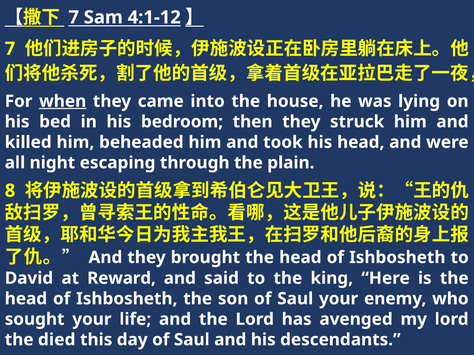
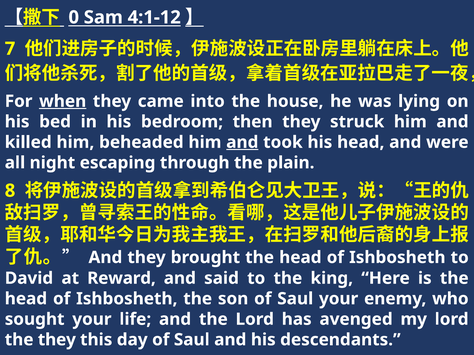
7: 7 -> 0 (74, 17)
and underline: none -> present (242, 142)
the died: died -> they (57, 340)
